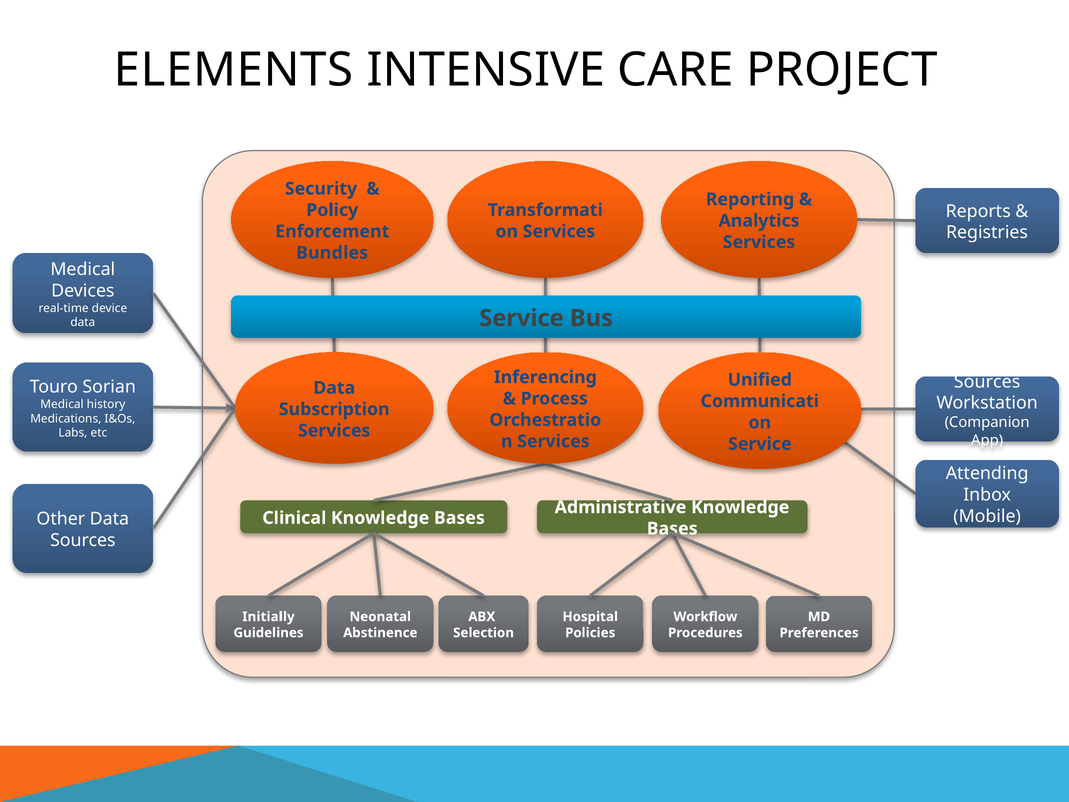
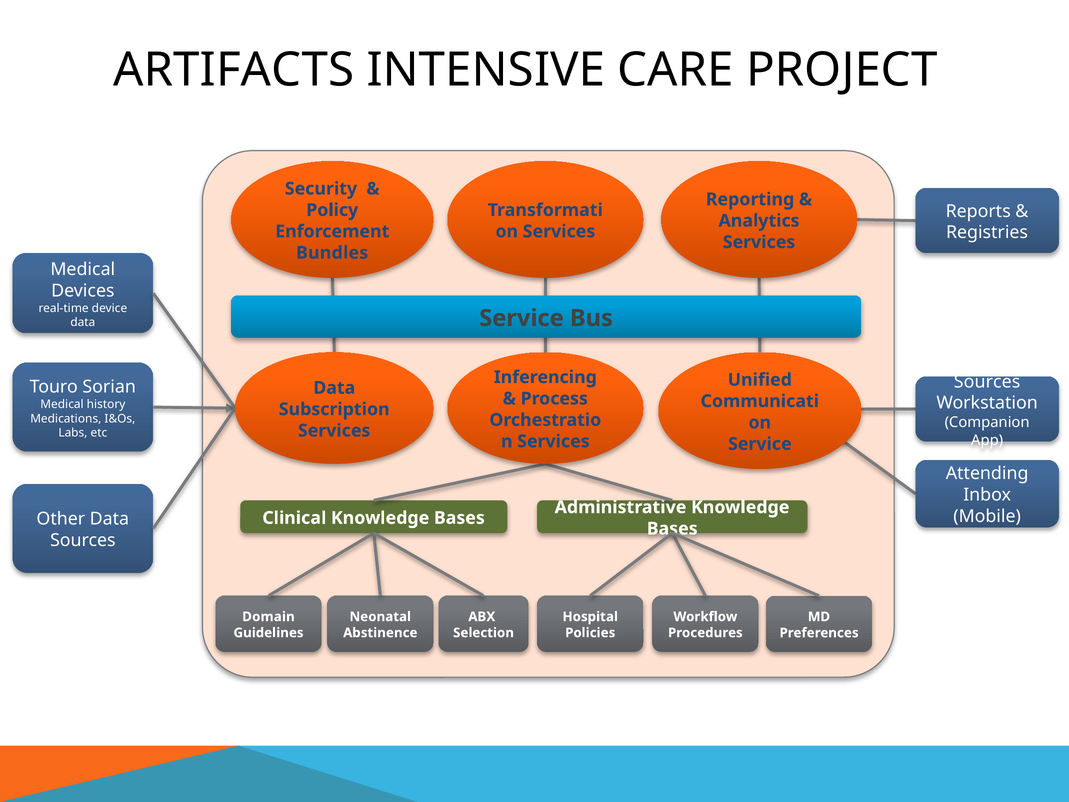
ELEMENTS: ELEMENTS -> ARTIFACTS (234, 70)
Initially: Initially -> Domain (268, 617)
